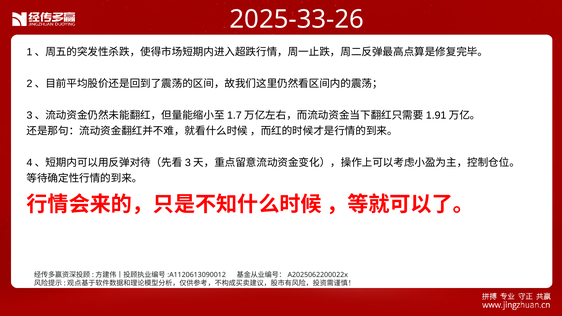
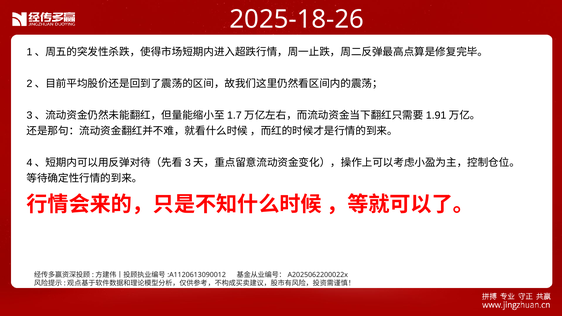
2025-33-26: 2025-33-26 -> 2025-18-26 (297, 19)
